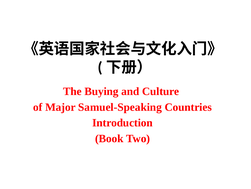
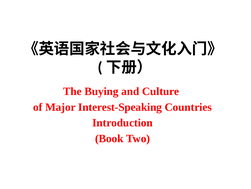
Samuel-Speaking: Samuel-Speaking -> Interest-Speaking (120, 107)
